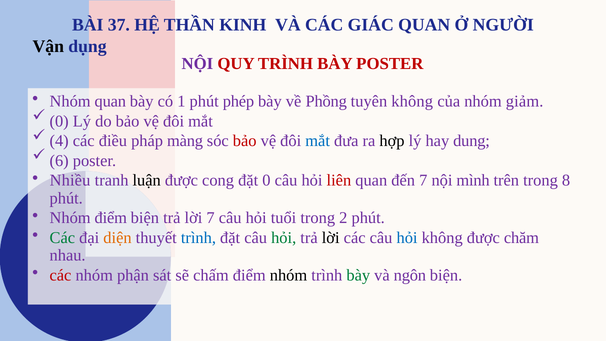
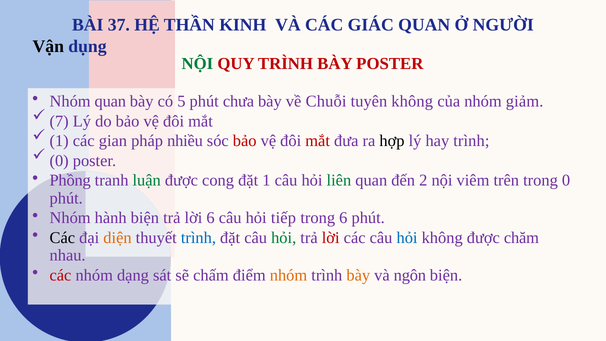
NỘI colour: purple -> green (197, 64)
1: 1 -> 5 (181, 101)
phép: phép -> chưa (238, 101)
Phồng: Phồng -> Chuỗi (326, 101)
0: 0 -> 7 (59, 121)
4: 4 -> 1 (59, 141)
điều: điều -> gian (113, 141)
màng: màng -> nhiều (185, 141)
mắt colour: blue -> red (318, 141)
hay dung: dung -> trình (471, 141)
6: 6 -> 0 (59, 161)
Nhiều: Nhiều -> Phồng (70, 180)
luận colour: black -> green (147, 180)
đặt 0: 0 -> 1 (266, 180)
liên colour: red -> green (339, 180)
đến 7: 7 -> 2 (423, 180)
mình: mình -> viêm (473, 180)
trong 8: 8 -> 0 (566, 180)
Nhóm điểm: điểm -> hành (111, 218)
lời 7: 7 -> 6 (211, 218)
tuổi: tuổi -> tiếp (283, 218)
trong 2: 2 -> 6 (343, 218)
Các colour: green -> black (62, 238)
lời colour: black -> red (331, 238)
phận: phận -> dạng (133, 275)
nhóm colour: black -> orange (288, 275)
bày colour: green -> orange (358, 275)
